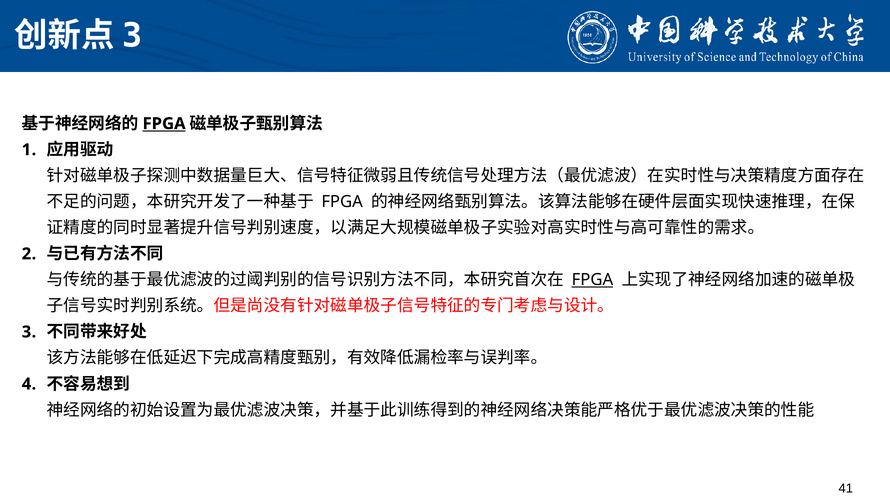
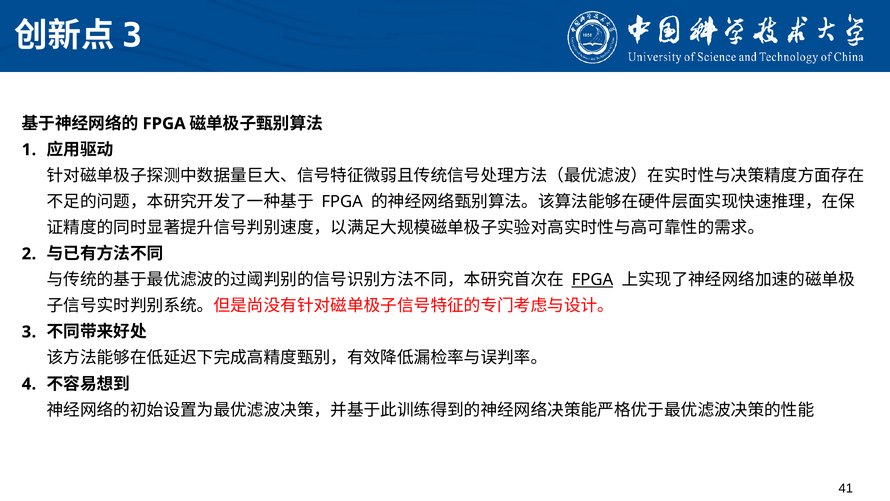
FPGA underline: present -> none (164, 124)
